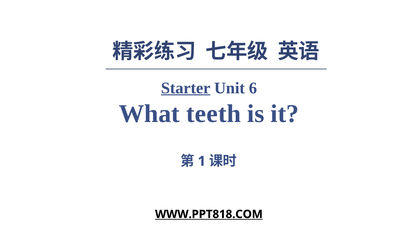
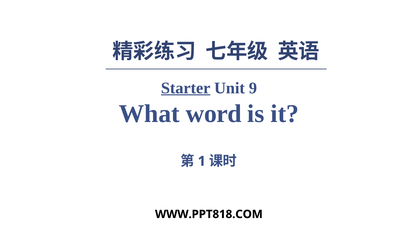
6: 6 -> 9 (253, 88)
teeth: teeth -> word (214, 114)
WWW.PPT818.COM underline: present -> none (209, 214)
